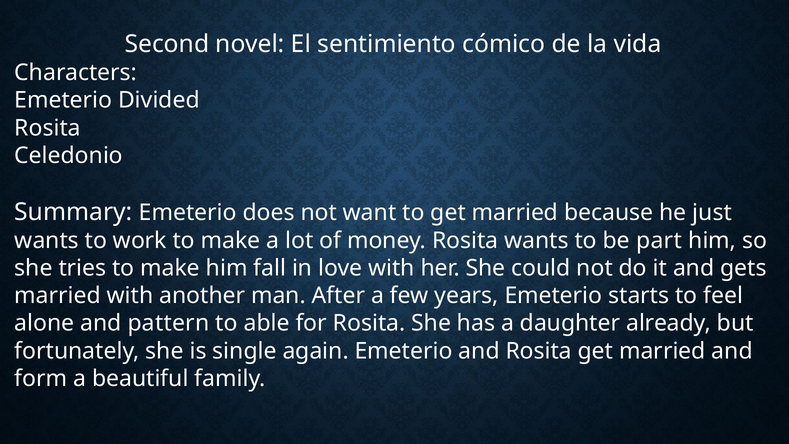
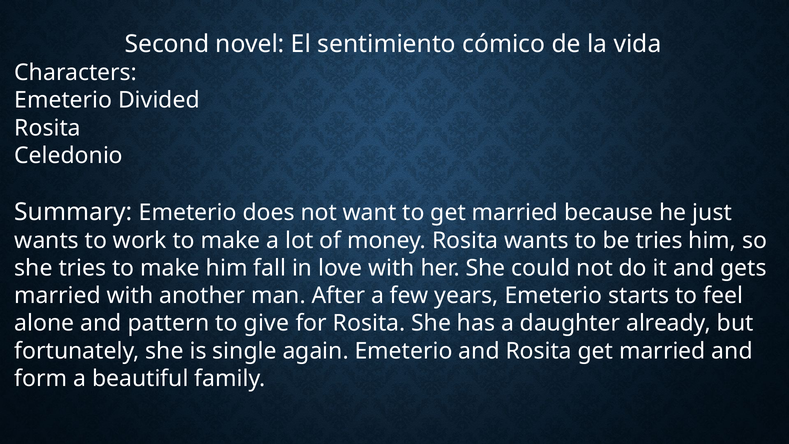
be part: part -> tries (659, 240)
able: able -> give (267, 323)
